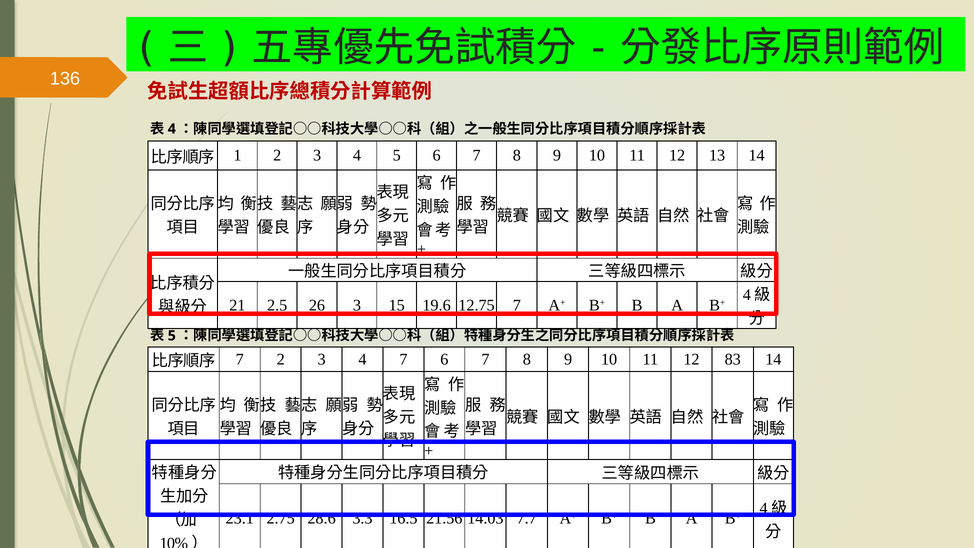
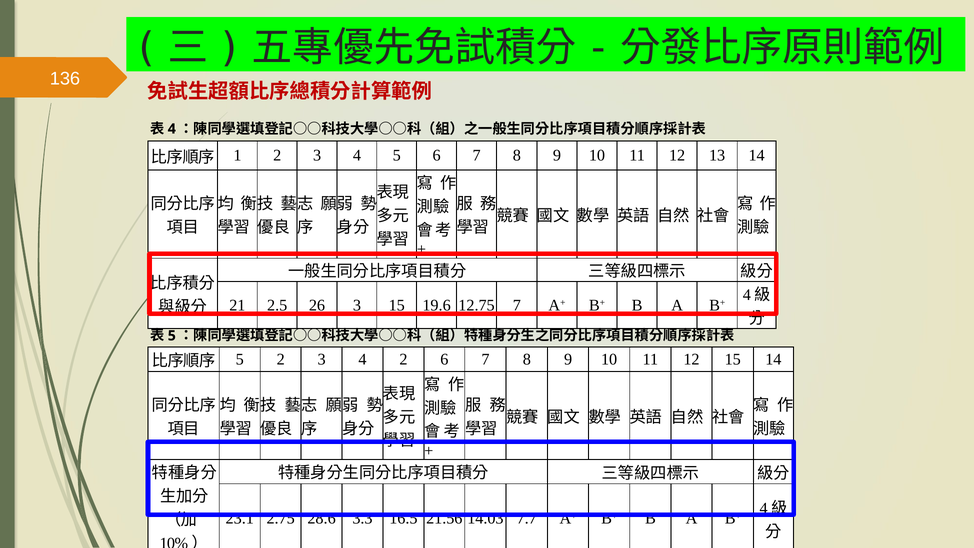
7: 7 -> 5 (240, 359)
4 7: 7 -> 2 (403, 359)
12 83: 83 -> 15 (733, 359)
